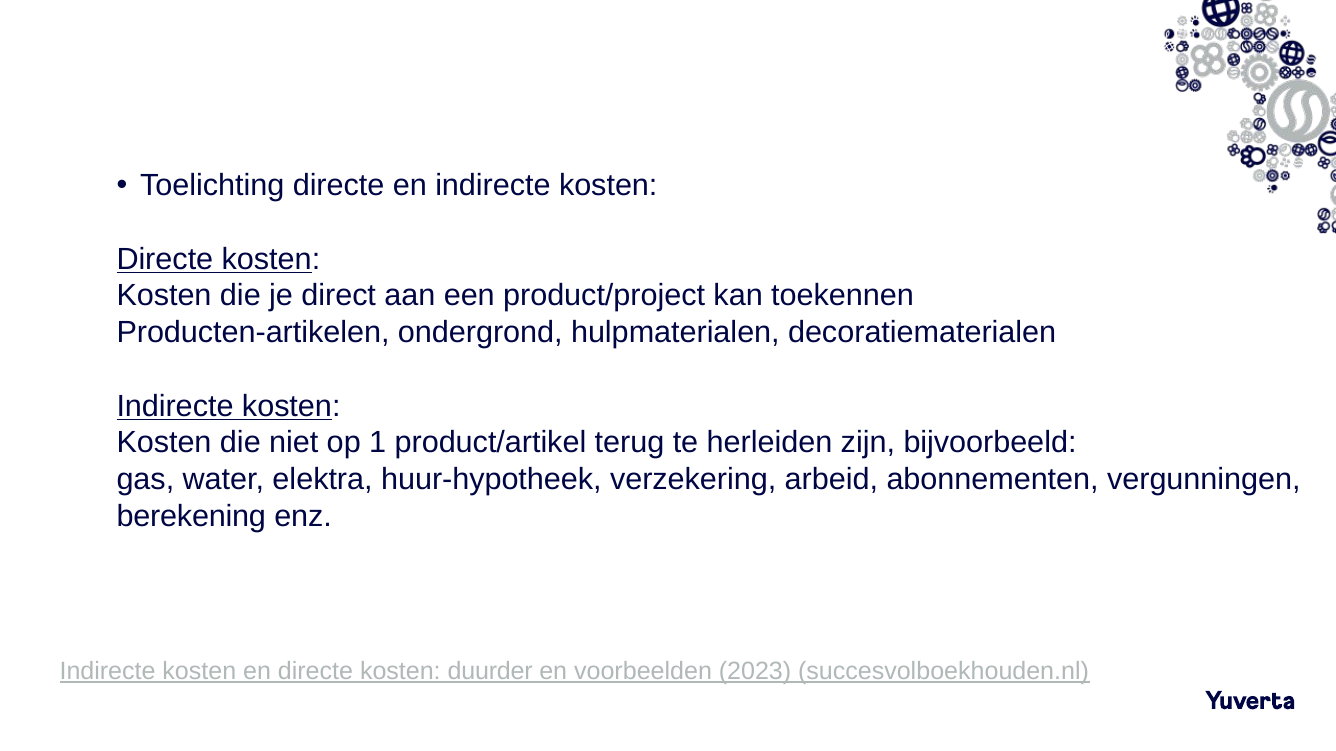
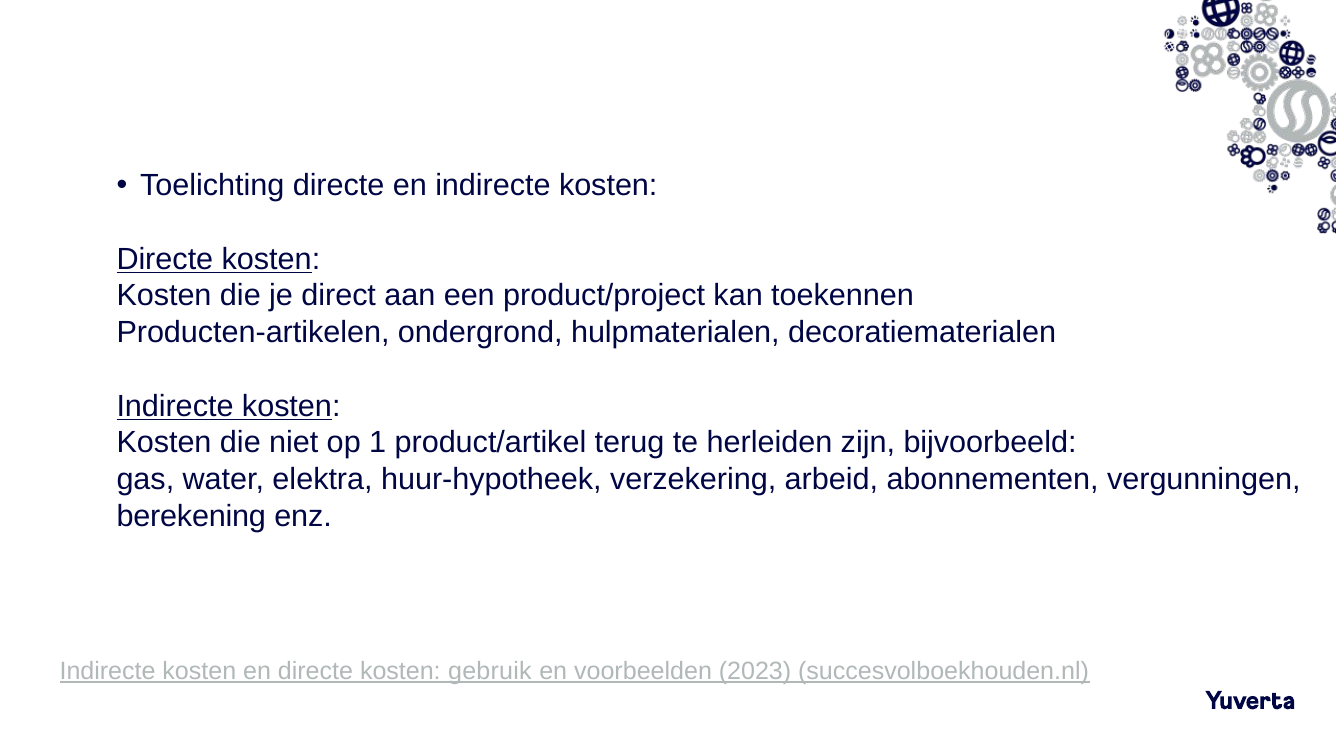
duurder: duurder -> gebruik (490, 671)
